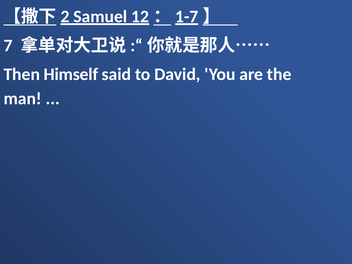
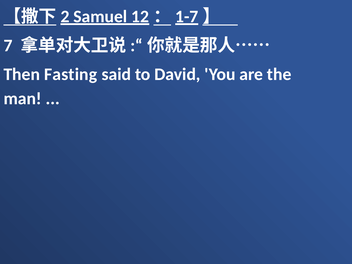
Himself: Himself -> Fasting (71, 74)
